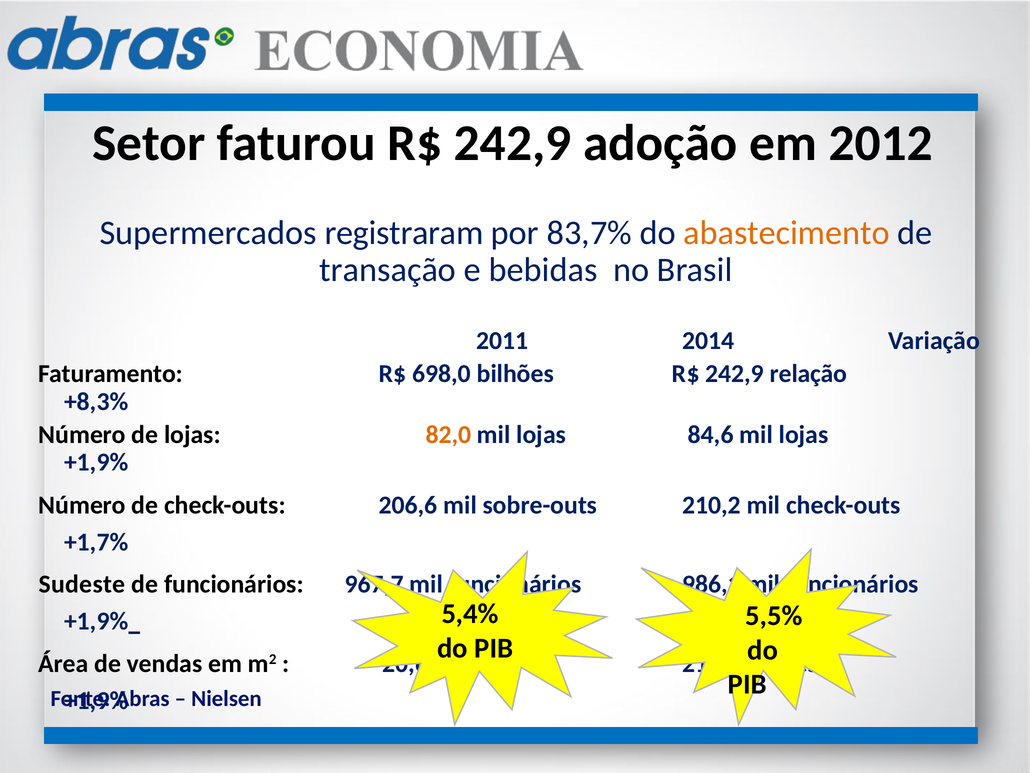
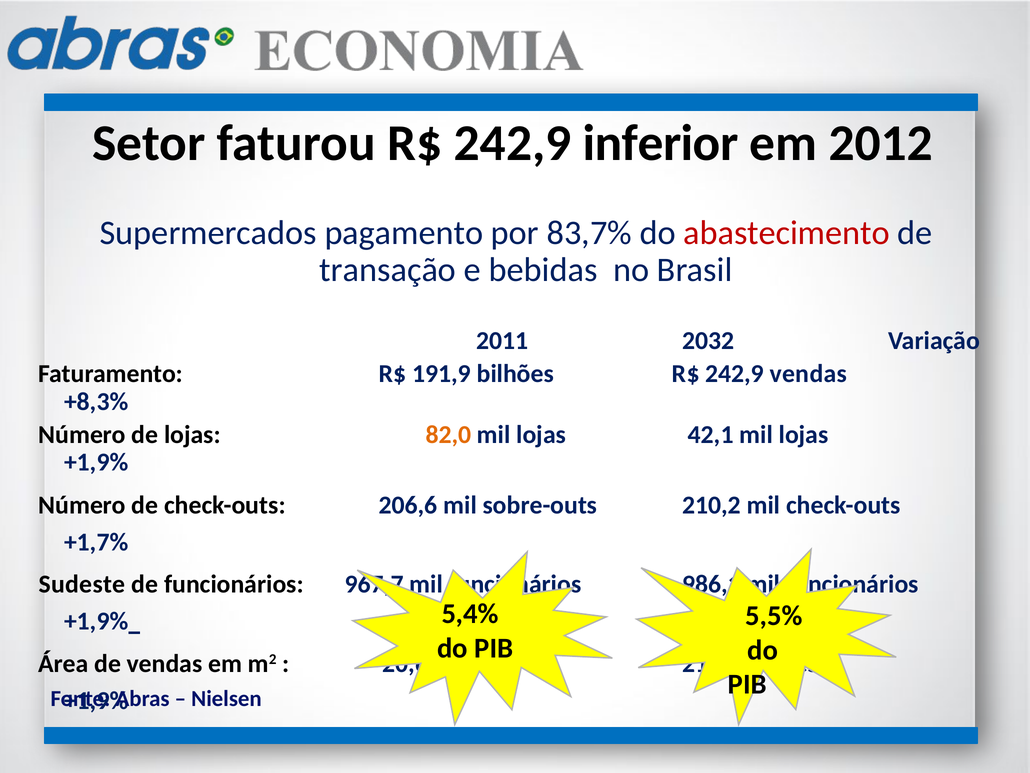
adoção: adoção -> inferior (661, 143)
registraram: registraram -> pagamento (404, 233)
abastecimento colour: orange -> red (787, 233)
2014: 2014 -> 2032 (708, 341)
698,0: 698,0 -> 191,9 (442, 373)
242,9 relação: relação -> vendas (808, 373)
84,6: 84,6 -> 42,1 (711, 434)
